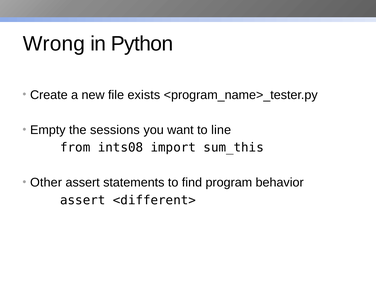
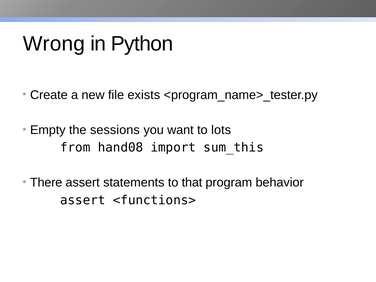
line: line -> lots (221, 130)
ints08: ints08 -> hand08 (121, 148)
Other: Other -> There (46, 183)
find: find -> that (192, 183)
<different>: <different> -> <functions> (154, 200)
